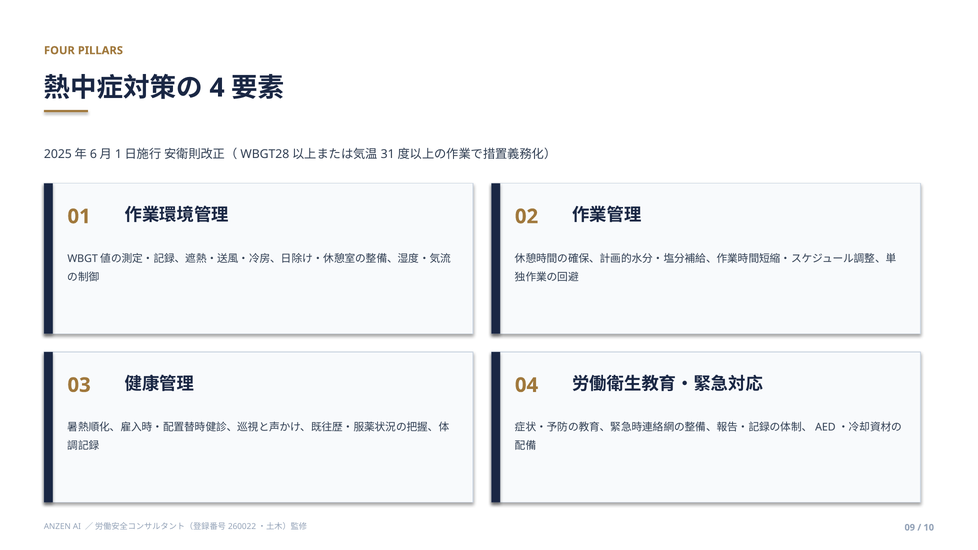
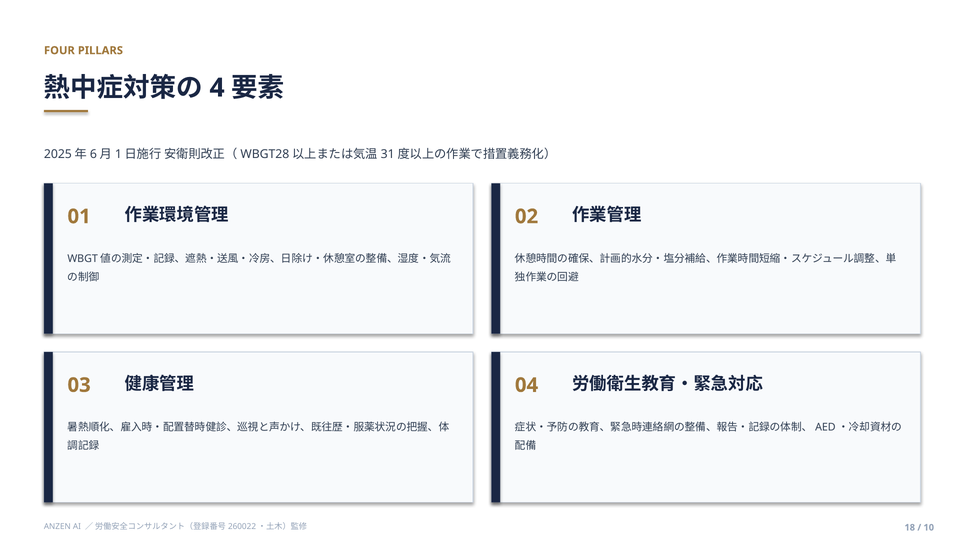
09: 09 -> 18 (910, 528)
